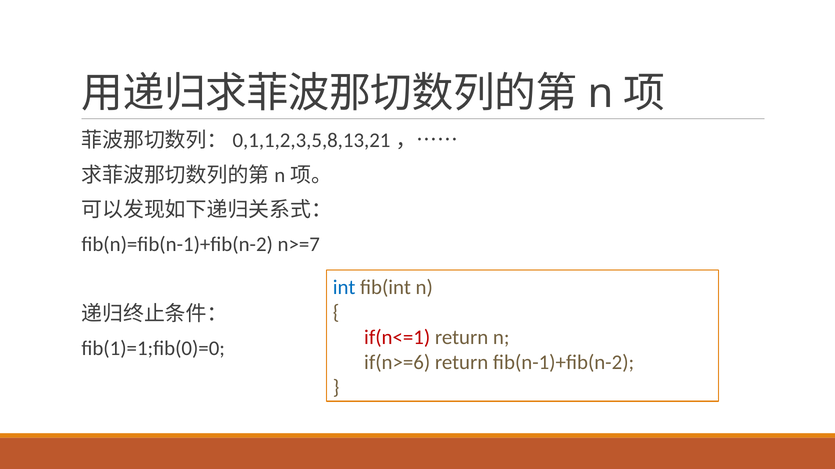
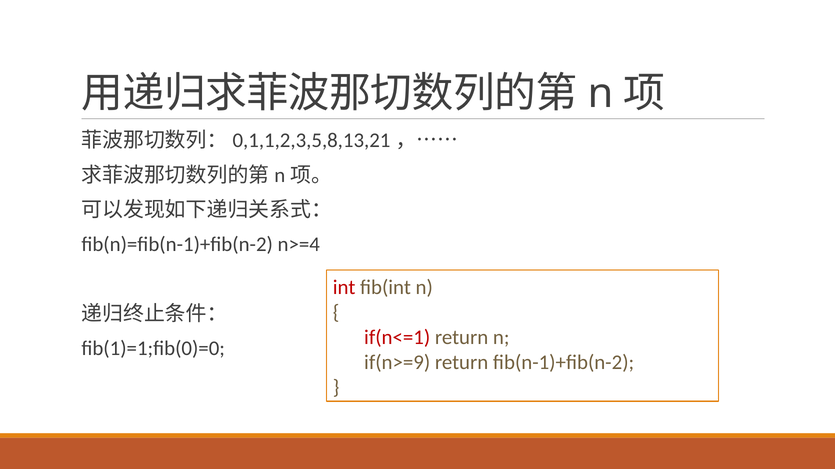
n>=7: n>=7 -> n>=4 (299, 245)
int colour: blue -> red (344, 288)
if(n>=6: if(n>=6 -> if(n>=9 (397, 363)
